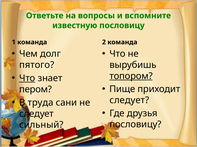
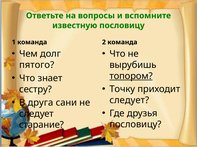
Что underline: present -> none (27, 79)
Пище: Пище -> Точку (122, 90)
пером: пером -> сестру (36, 90)
труда: труда -> друга (40, 103)
сильный: сильный -> старание (41, 125)
